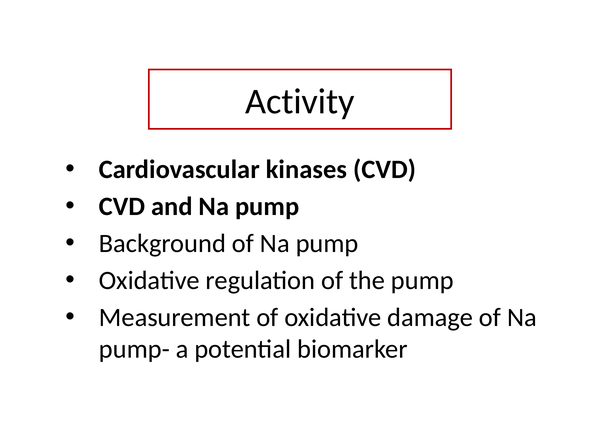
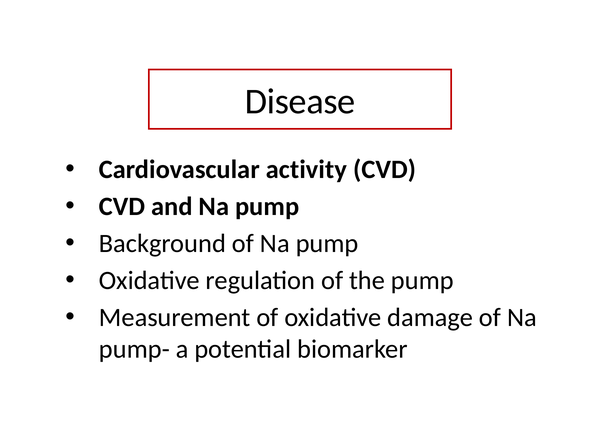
Activity: Activity -> Disease (300, 102)
kinases: kinases -> activity (306, 169)
